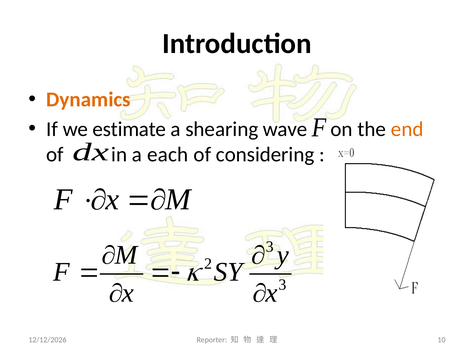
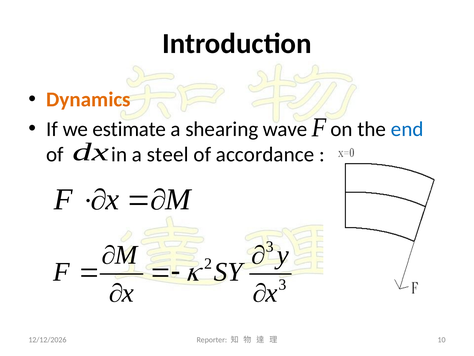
end colour: orange -> blue (407, 129)
each: each -> steel (168, 154)
considering: considering -> accordance (265, 154)
